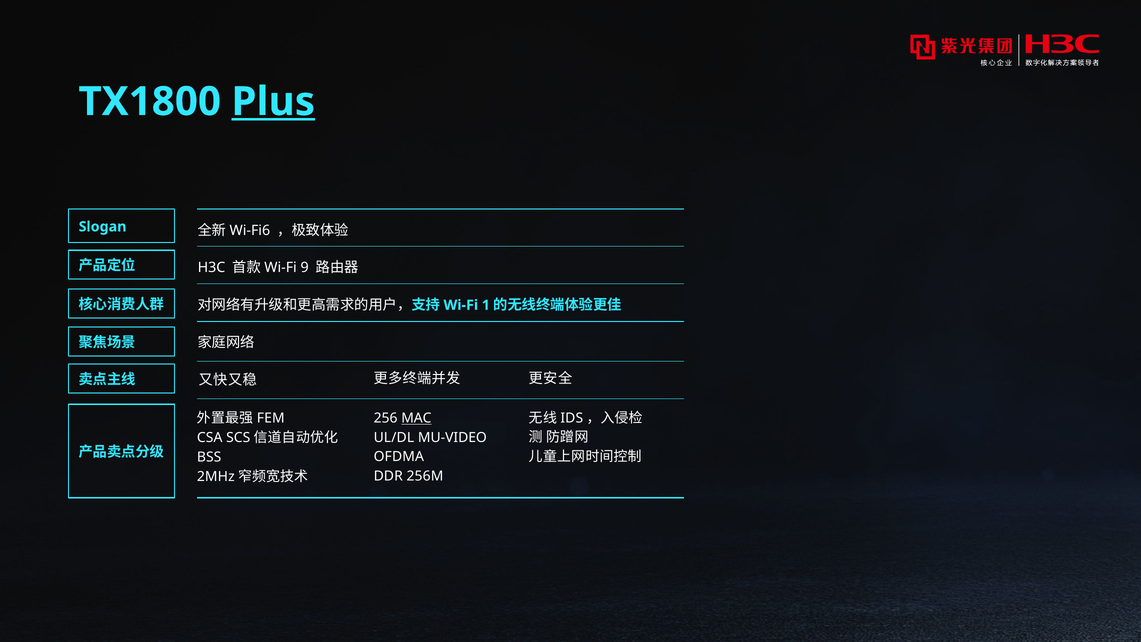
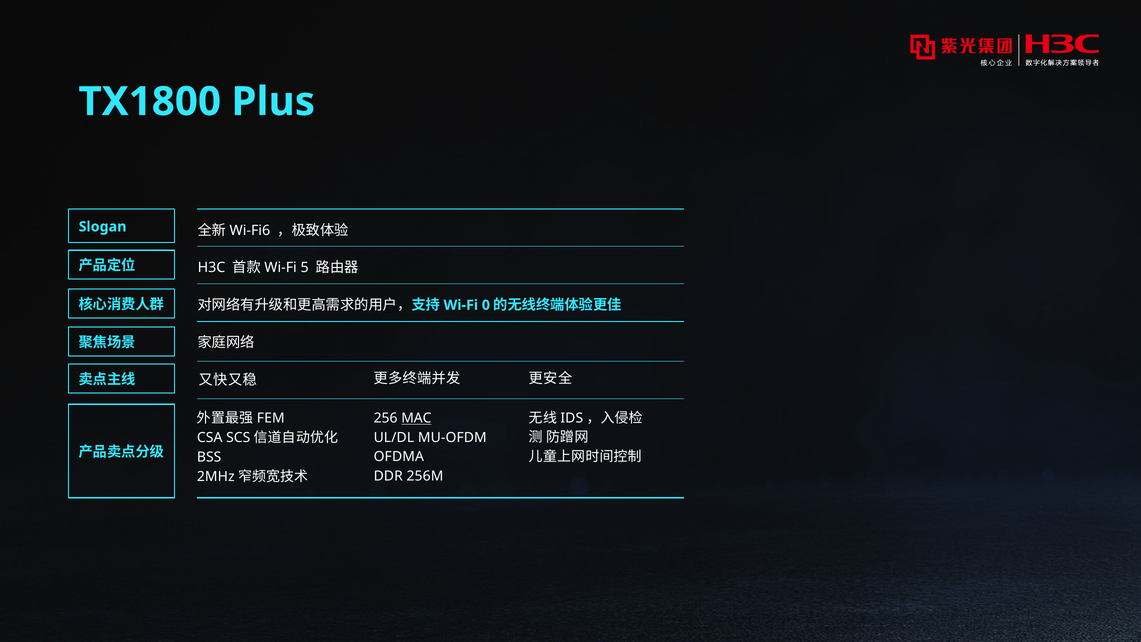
Plus underline: present -> none (273, 102)
9: 9 -> 5 (305, 268)
1: 1 -> 0 (486, 305)
MU-VIDEO: MU-VIDEO -> MU-OFDM (452, 437)
